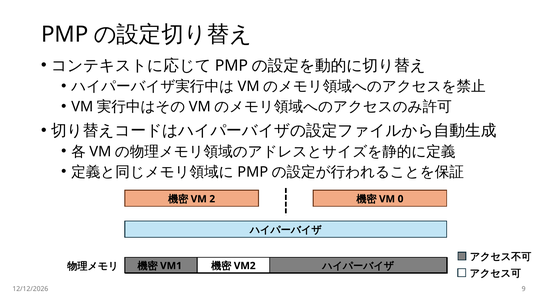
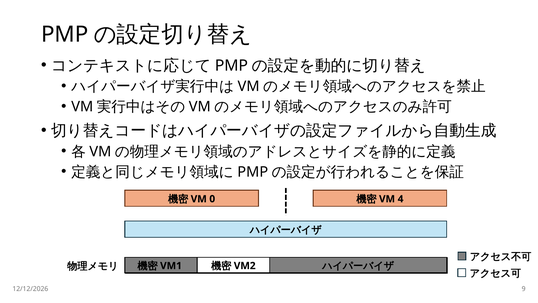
2: 2 -> 0 (212, 199)
0: 0 -> 4 (401, 199)
